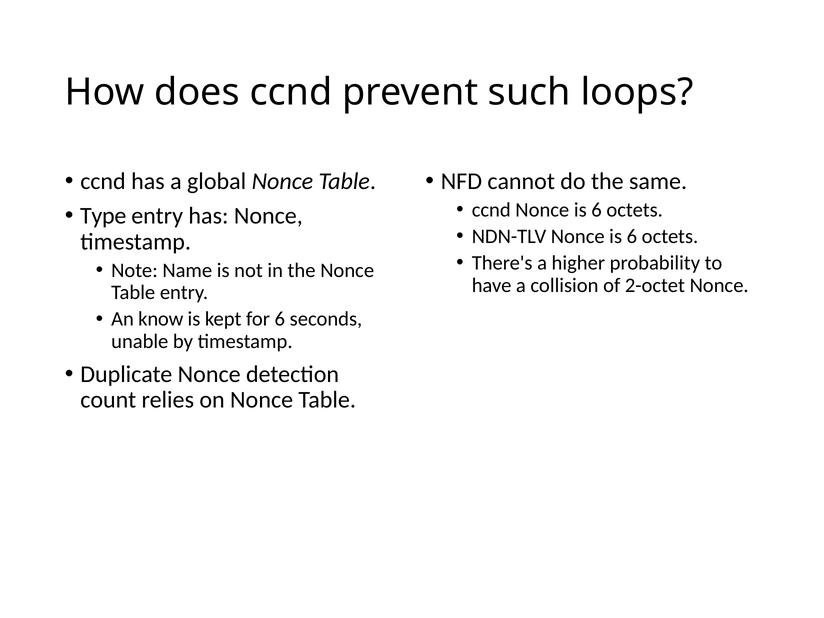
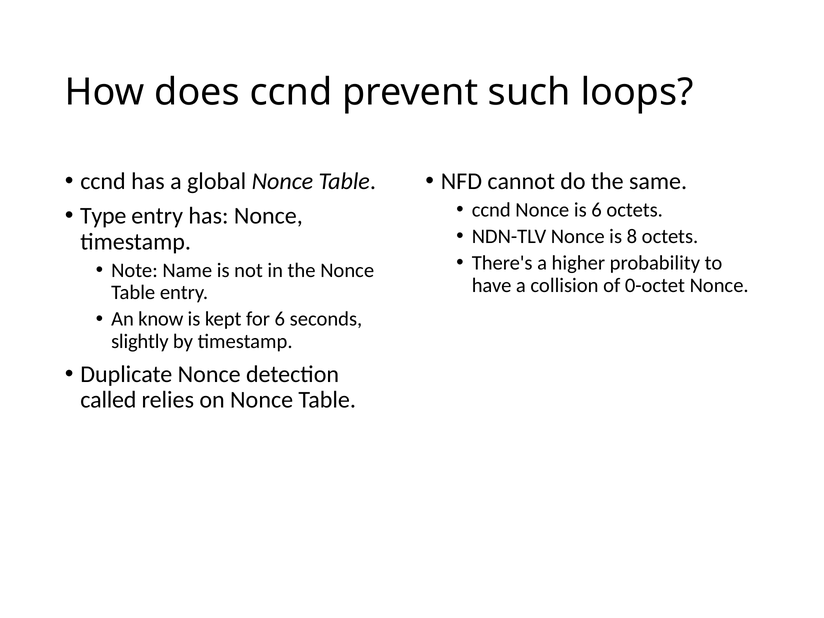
NDN-TLV Nonce is 6: 6 -> 8 (632, 236)
2-octet: 2-octet -> 0-octet (655, 285)
unable: unable -> slightly (140, 341)
count: count -> called (108, 400)
